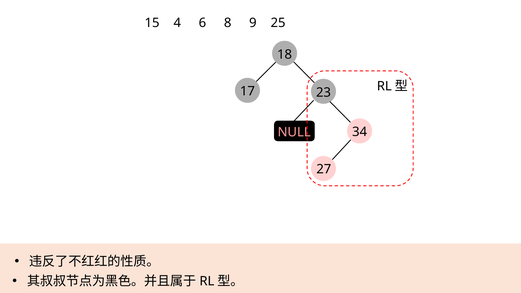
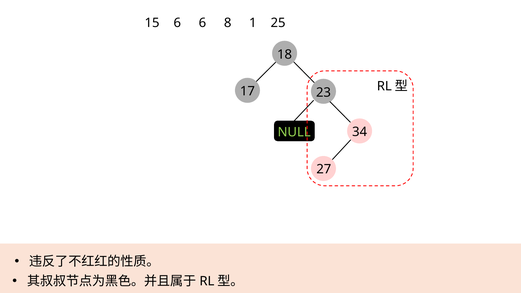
15 4: 4 -> 6 (177, 23)
9: 9 -> 1 (253, 23)
NULL colour: pink -> light green (294, 132)
